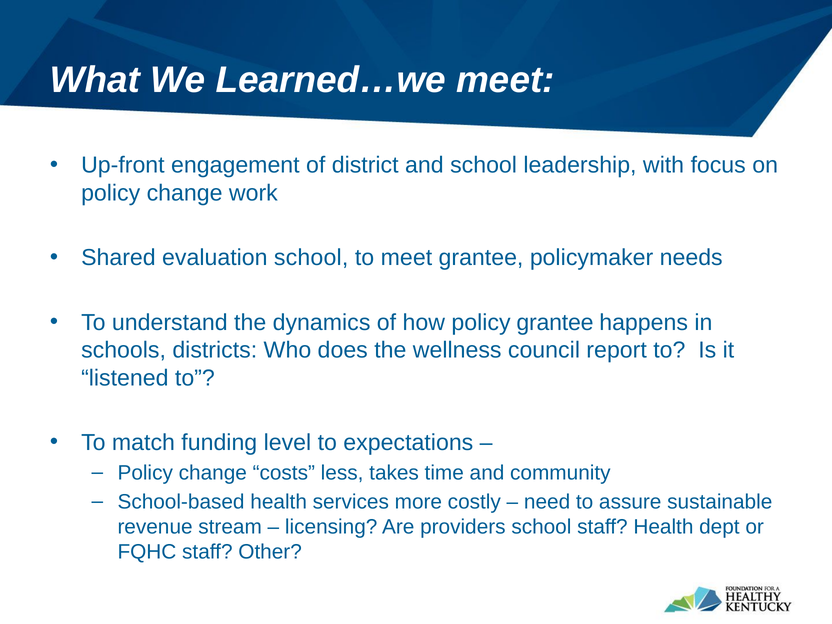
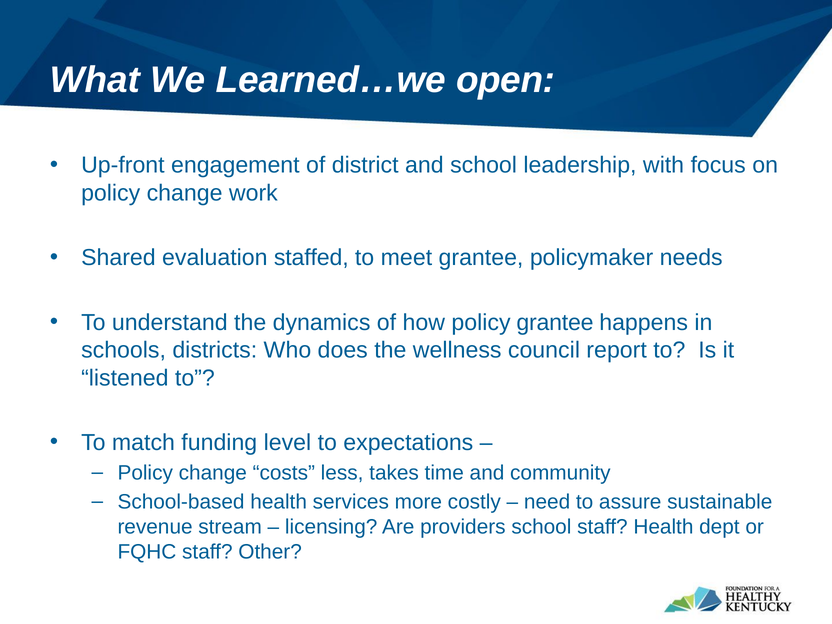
Learned…we meet: meet -> open (506, 80)
evaluation school: school -> staffed (311, 258)
